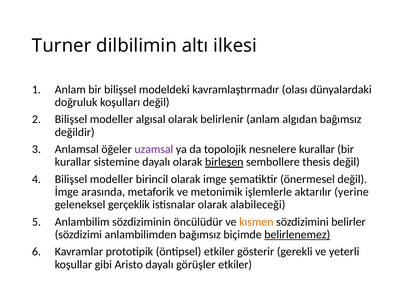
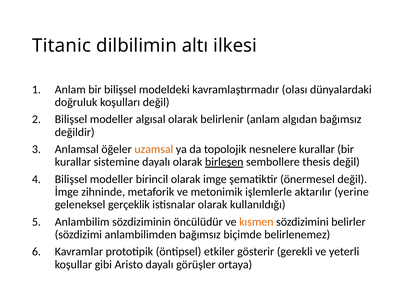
Turner: Turner -> Titanic (62, 46)
uzamsal colour: purple -> orange (154, 149)
arasında: arasında -> zihninde (103, 192)
alabileceği: alabileceği -> kullanıldığı (258, 204)
belirlenemez underline: present -> none (297, 234)
görüşler etkiler: etkiler -> ortaya (235, 264)
